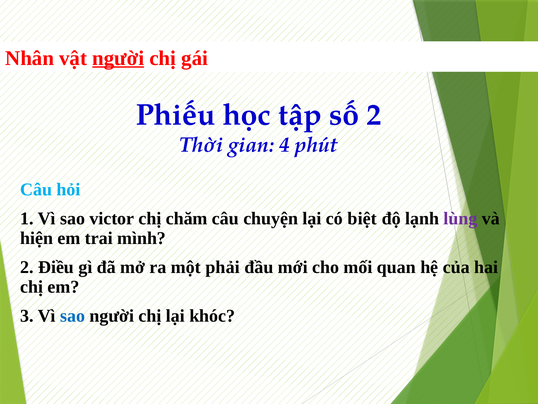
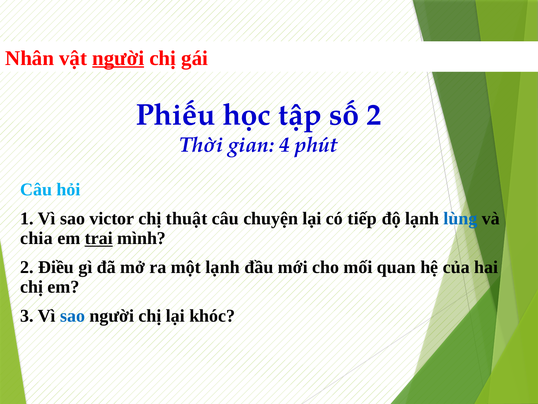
chăm: chăm -> thuật (187, 218)
biệt: biệt -> tiếp (362, 218)
lùng colour: purple -> blue (460, 218)
hiện: hiện -> chia (37, 238)
trai underline: none -> present (99, 238)
một phải: phải -> lạnh (223, 267)
